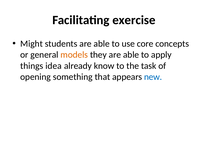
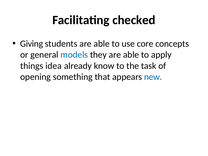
exercise: exercise -> checked (134, 20)
Might: Might -> Giving (32, 44)
models colour: orange -> blue (74, 55)
